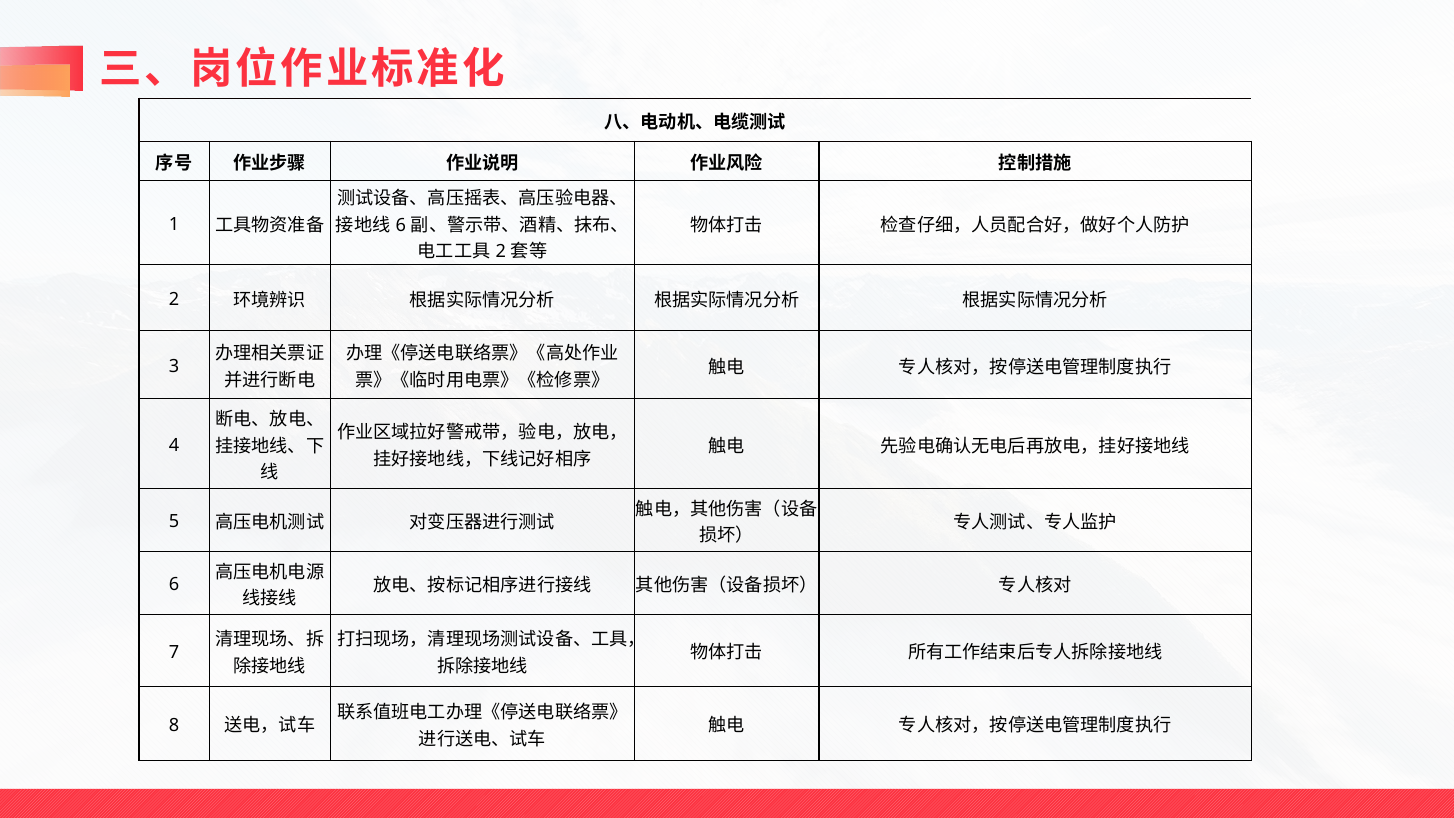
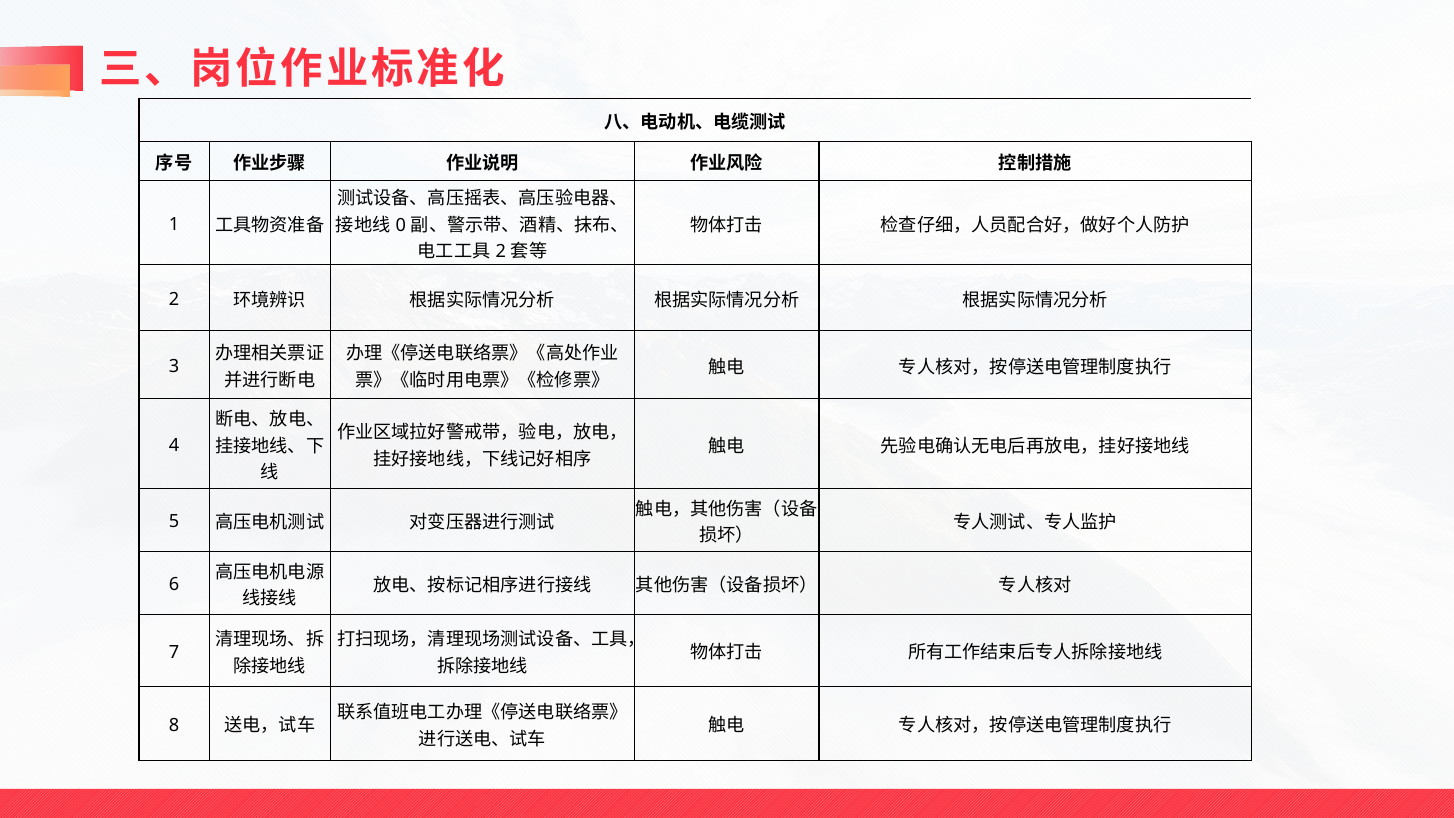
6: 6 -> 0 (401, 225)
